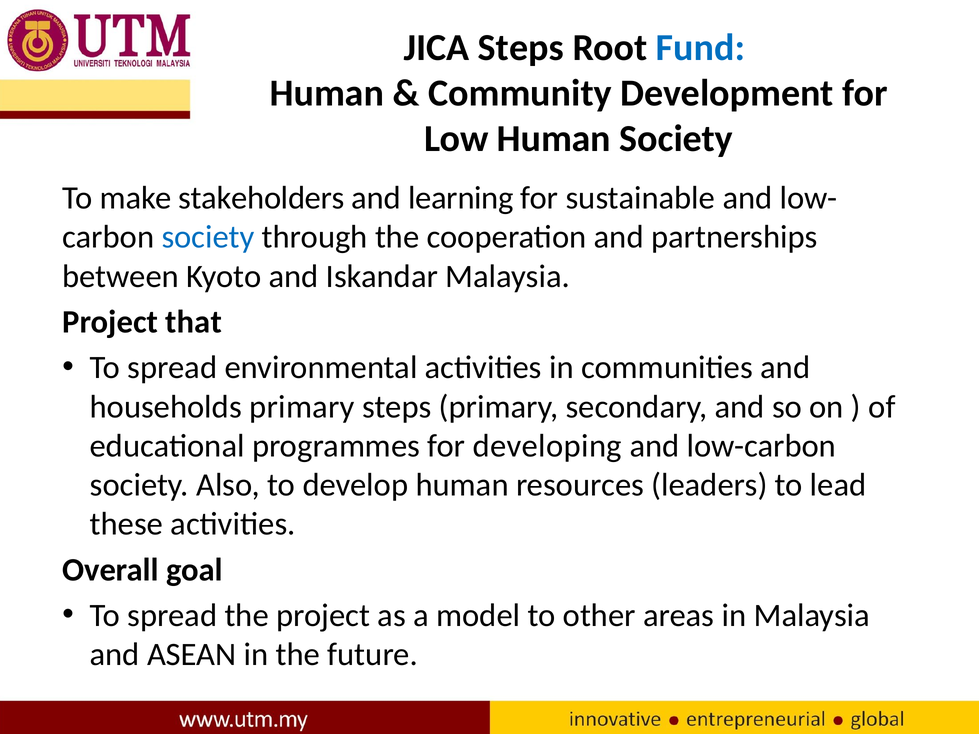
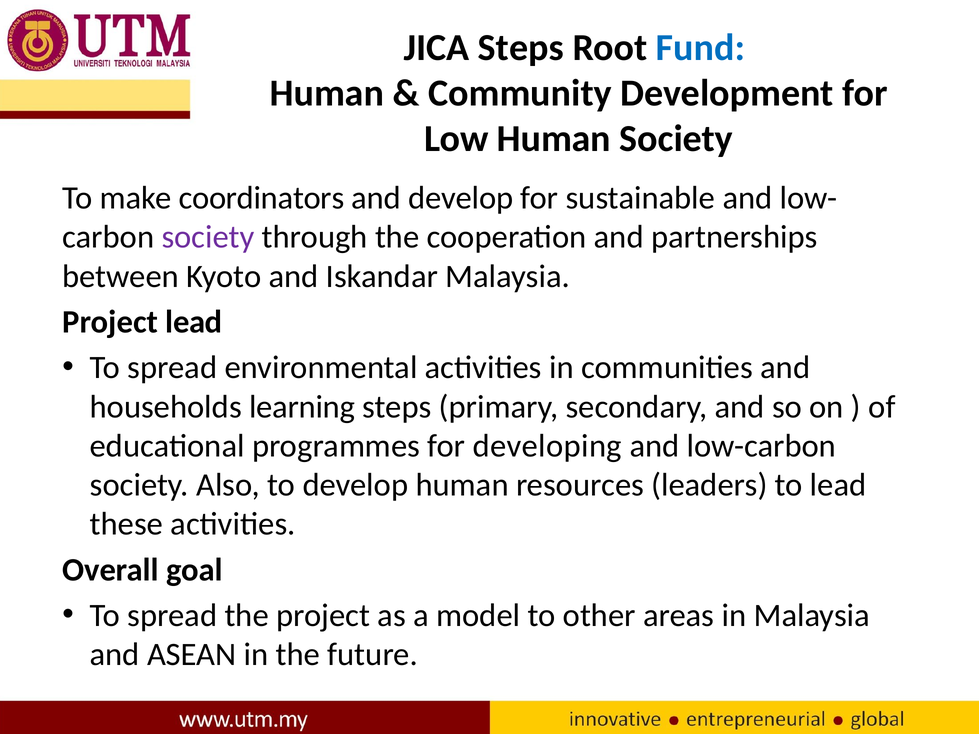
stakeholders: stakeholders -> coordinators (262, 198)
and learning: learning -> develop (461, 198)
society colour: blue -> purple (208, 237)
Project that: that -> lead (194, 322)
households primary: primary -> learning (302, 407)
